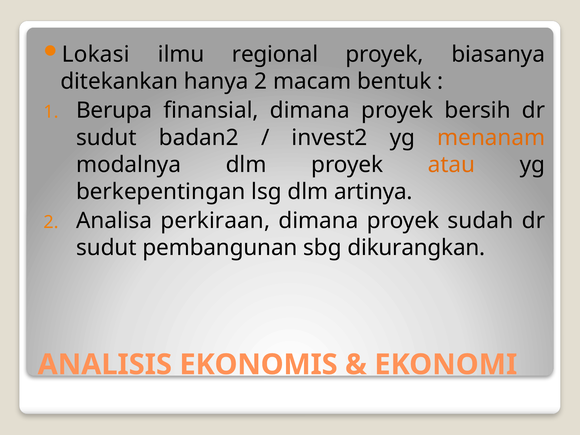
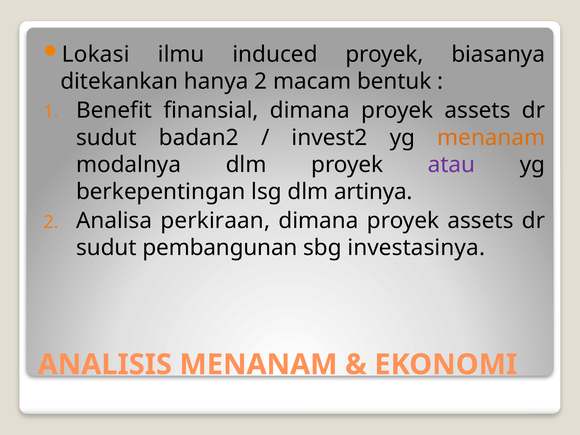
regional: regional -> induced (275, 55)
Berupa: Berupa -> Benefit (114, 111)
finansial dimana proyek bersih: bersih -> assets (478, 111)
atau colour: orange -> purple (452, 165)
sudah: sudah -> assets (481, 221)
dikurangkan: dikurangkan -> investasinya (416, 248)
ANALISIS EKONOMIS: EKONOMIS -> MENANAM (258, 365)
